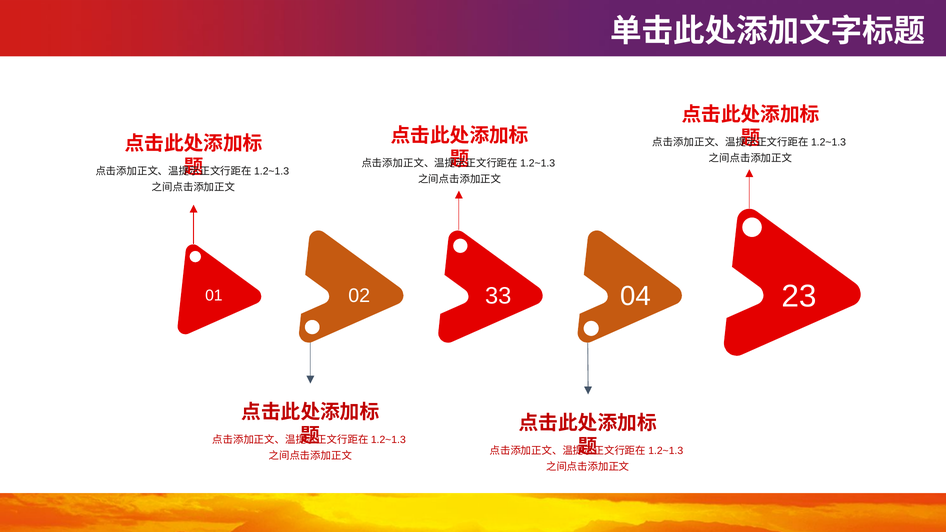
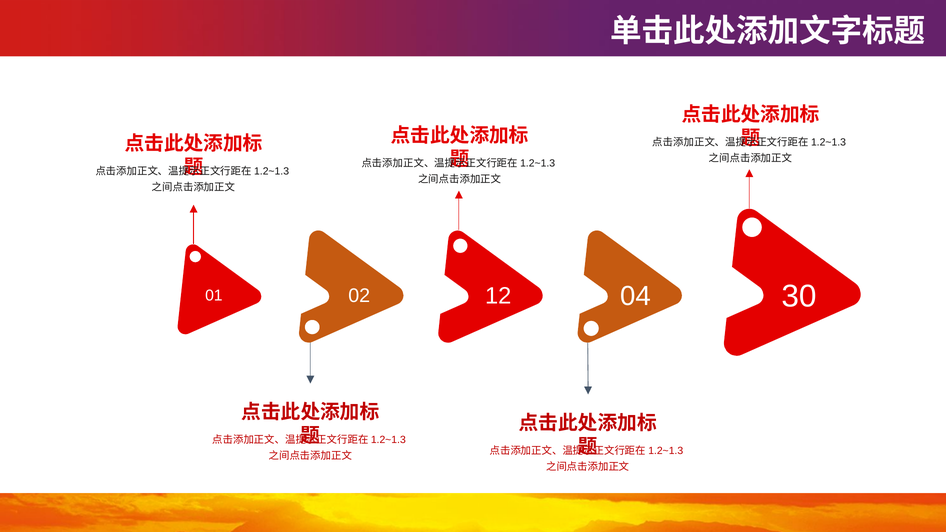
33: 33 -> 12 (498, 296)
23: 23 -> 30 (799, 296)
